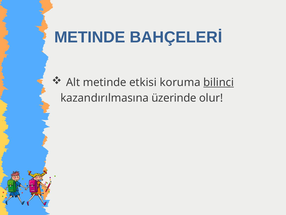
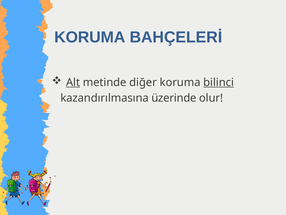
METINDE: METINDE -> KORUMA (90, 37)
Alt underline: none -> present (73, 82)
etkisi: etkisi -> diğer (143, 82)
